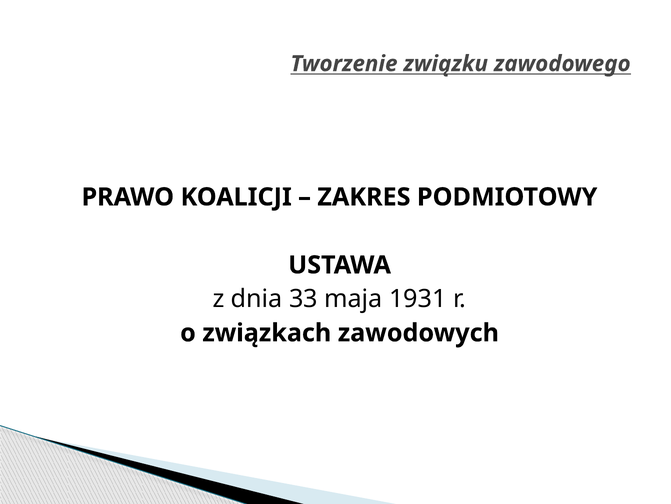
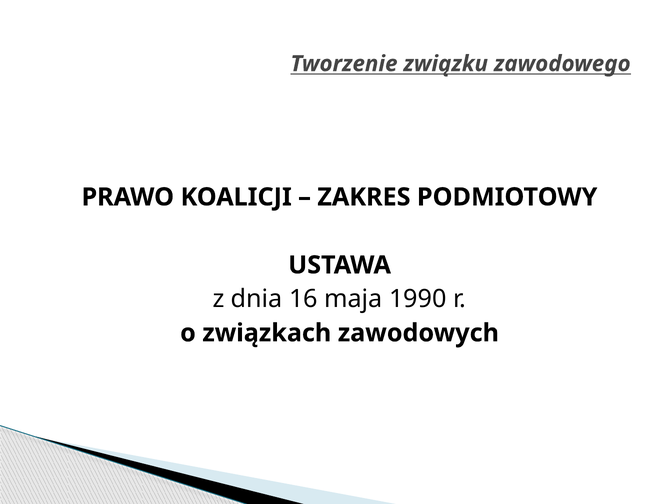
33: 33 -> 16 (303, 299)
1931: 1931 -> 1990 (418, 299)
